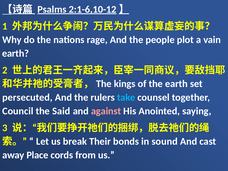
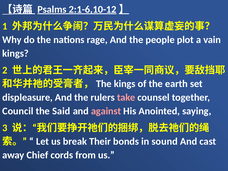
earth: earth -> kings (15, 53)
persecuted: persecuted -> displeasure (27, 97)
take colour: light blue -> pink (126, 97)
Place: Place -> Chief (37, 155)
